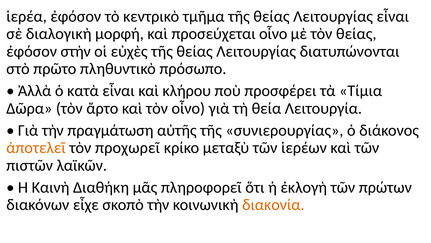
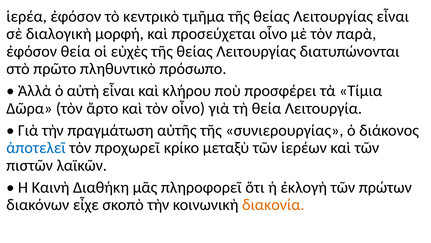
τὸν θείας: θείας -> παρὰ (356, 34)
ἐφόσον στὴν: στὴν -> θεία (76, 51)
κατὰ: κατὰ -> αὐτὴ (83, 91)
ἀποτελεῖ colour: orange -> blue (36, 148)
